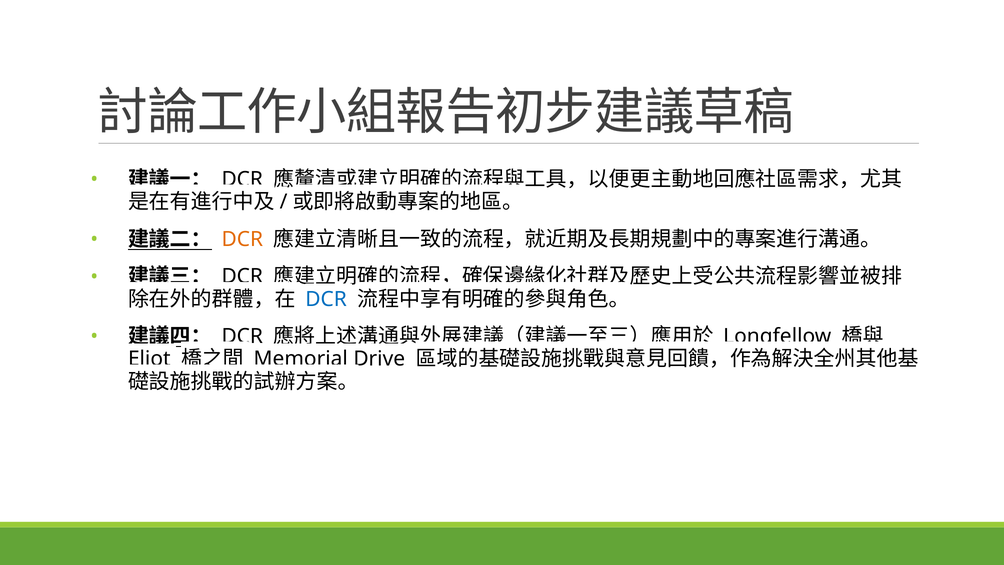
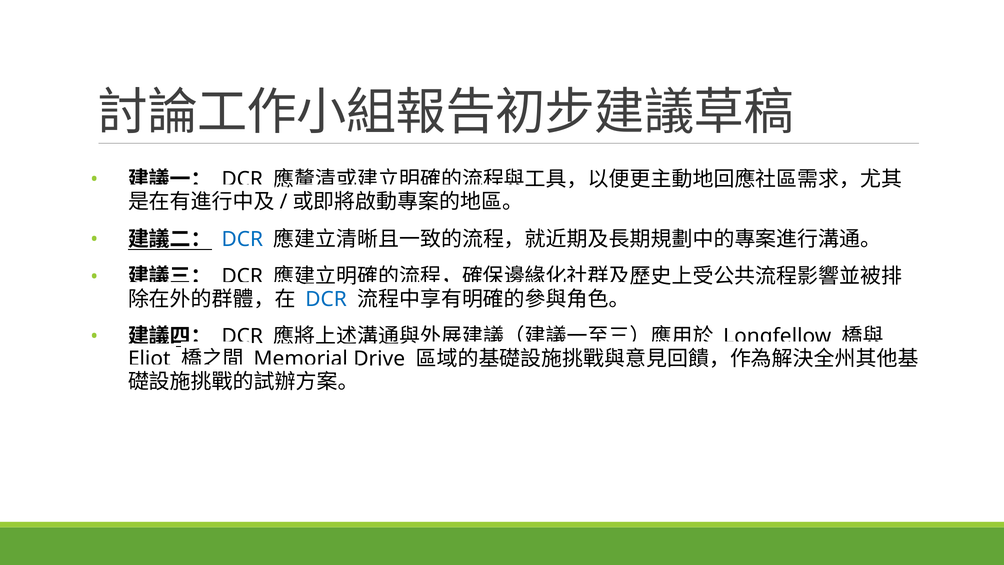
DCR colour: orange -> blue (242, 239)
